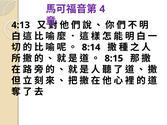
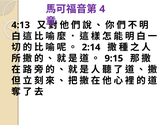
8:14: 8:14 -> 2:14 (91, 47)
8:15: 8:15 -> 9:15 (114, 59)
